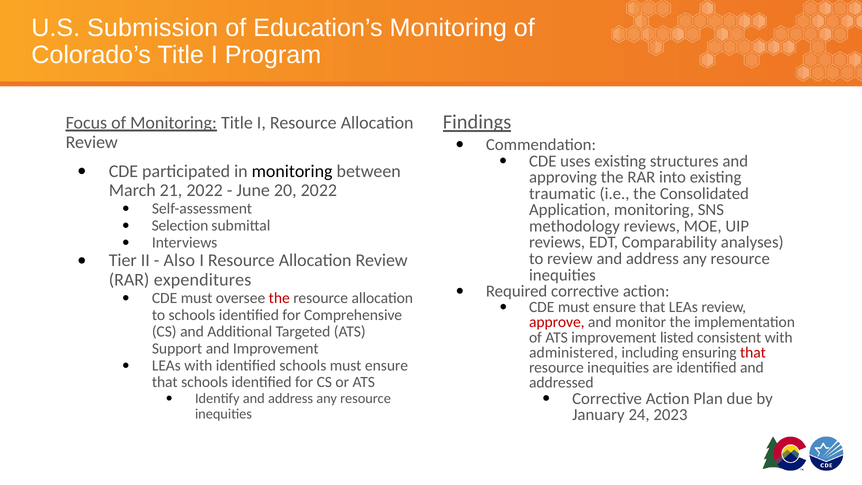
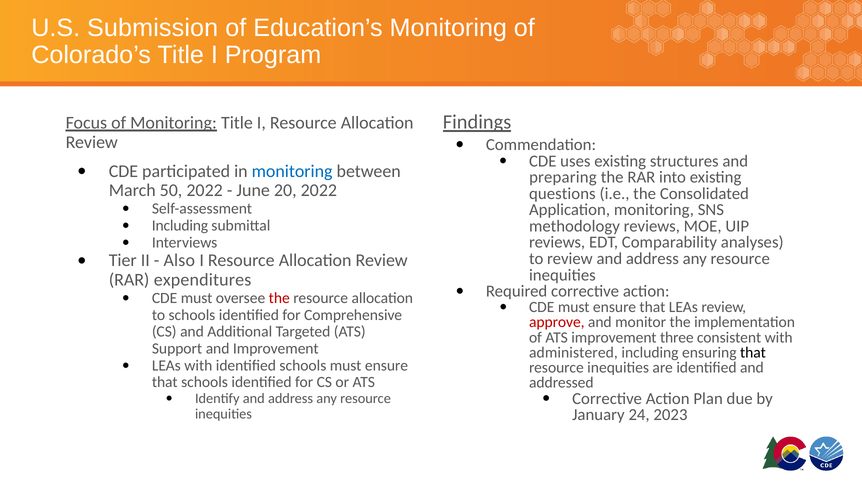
monitoring colour: black -> blue (292, 171)
approving: approving -> preparing (563, 177)
21: 21 -> 50 (171, 191)
traumatic: traumatic -> questions (562, 194)
Selection: Selection -> Including (180, 225)
listed: listed -> three (677, 337)
that colour: red -> black (753, 352)
